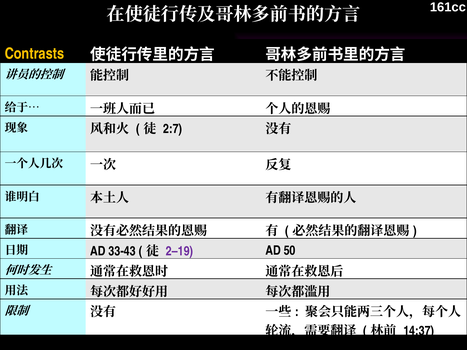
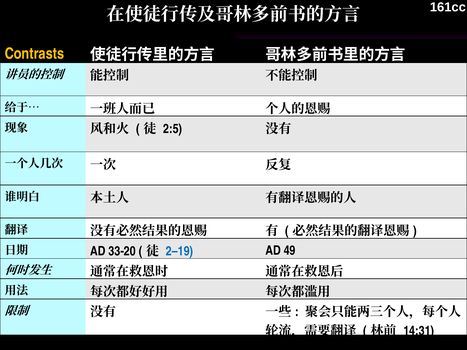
2:7: 2:7 -> 2:5 (173, 129)
33-43: 33-43 -> 33-20 (122, 251)
2–19 colour: purple -> blue (180, 251)
50: 50 -> 49 (290, 251)
14:37: 14:37 -> 14:31 (419, 331)
